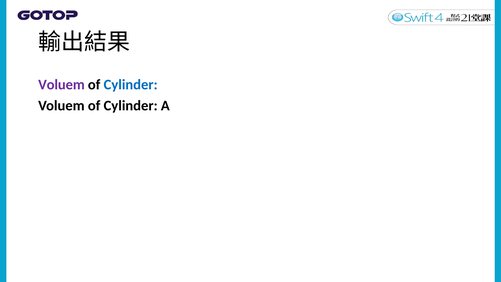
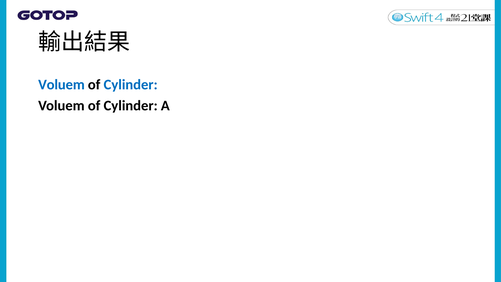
Voluem colour: purple -> blue (61, 85)
